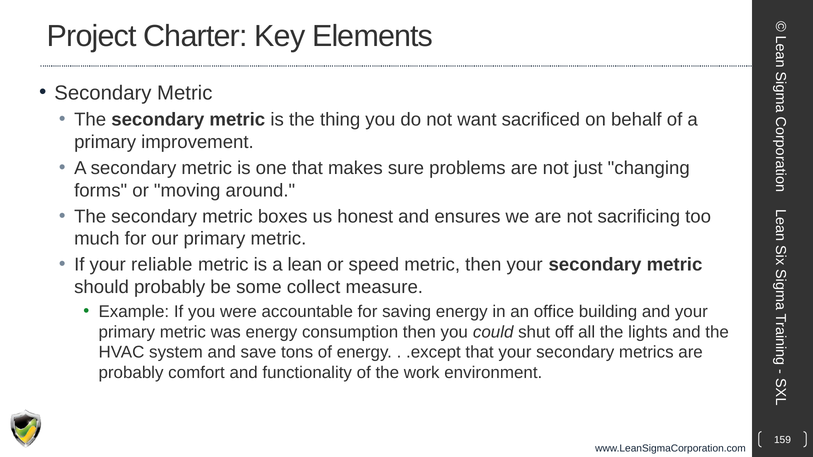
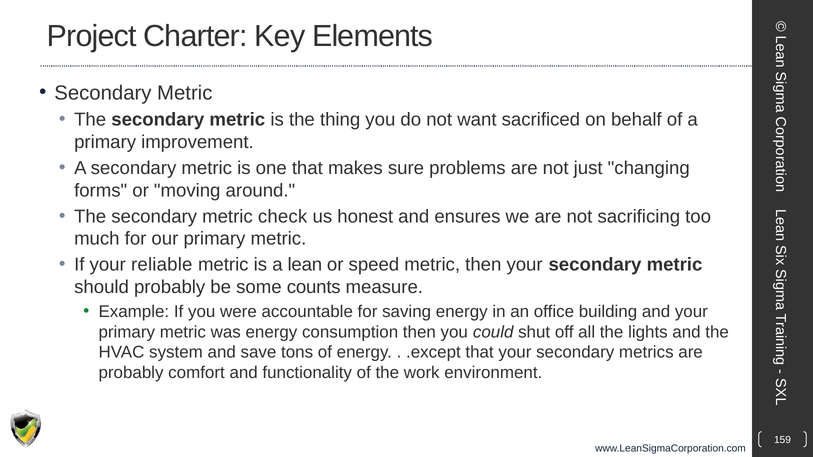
boxes: boxes -> check (283, 217)
collect: collect -> counts (314, 287)
